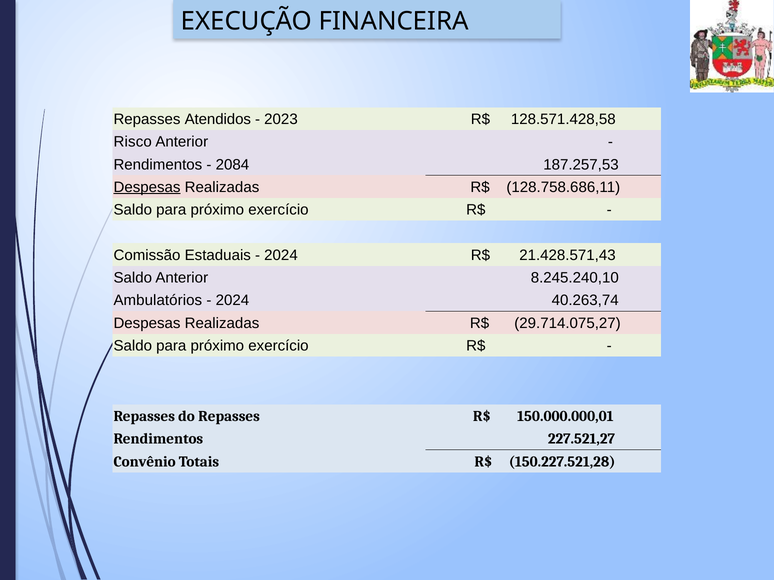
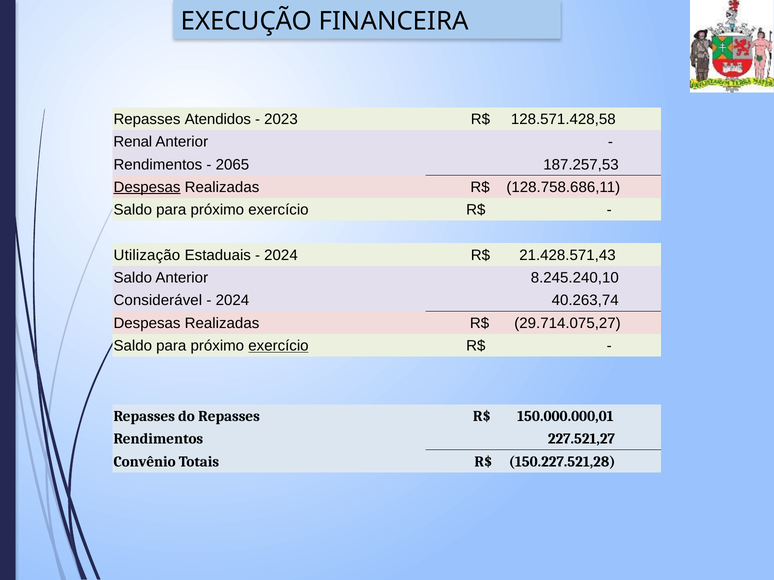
Risco: Risco -> Renal (133, 142)
2084: 2084 -> 2065 (232, 165)
Comissão: Comissão -> Utilização (147, 255)
Ambulatórios: Ambulatórios -> Considerável (158, 301)
exercício underline: none -> present (278, 346)
